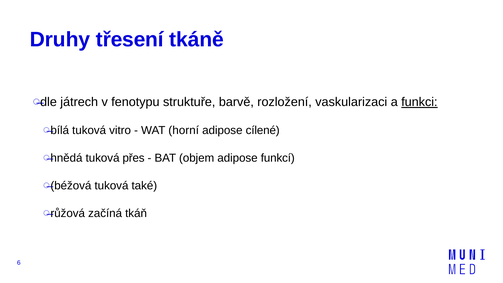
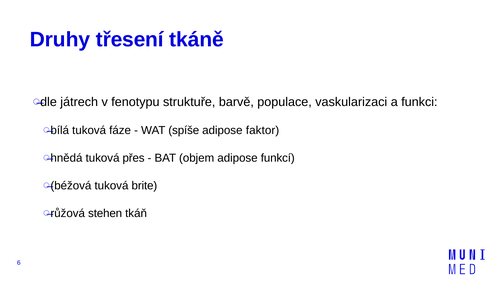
rozložení: rozložení -> populace (285, 102)
funkci underline: present -> none (419, 102)
vitro: vitro -> fáze (120, 130)
horní: horní -> spíše (184, 130)
cílené: cílené -> faktor (263, 130)
také: také -> brite (144, 186)
začíná: začíná -> stehen (105, 213)
